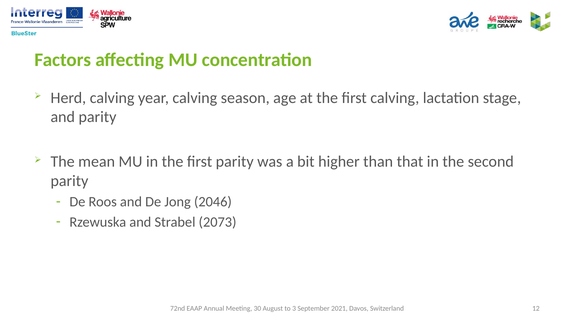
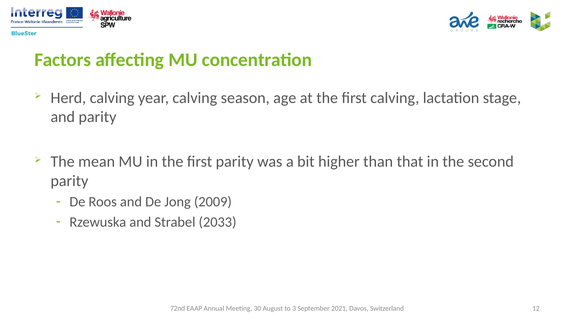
2046: 2046 -> 2009 (213, 202)
2073: 2073 -> 2033 (218, 222)
